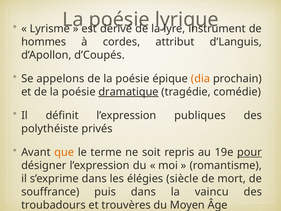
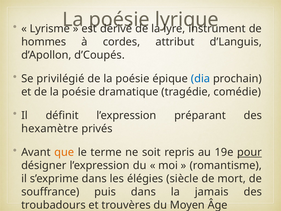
appelons: appelons -> privilégié (60, 79)
dia colour: orange -> blue (200, 79)
dramatique underline: present -> none (129, 92)
publiques: publiques -> préparant (200, 115)
polythéiste: polythéiste -> hexamètre (50, 129)
vaincu: vaincu -> jamais (212, 192)
